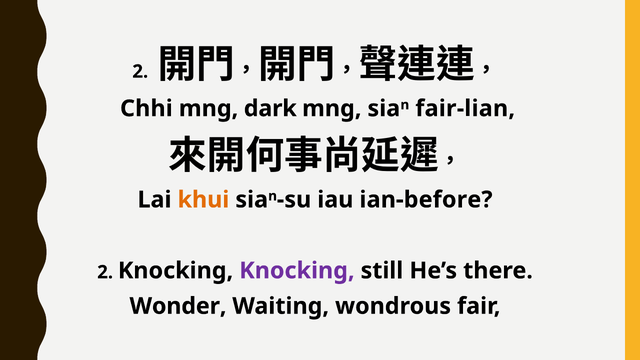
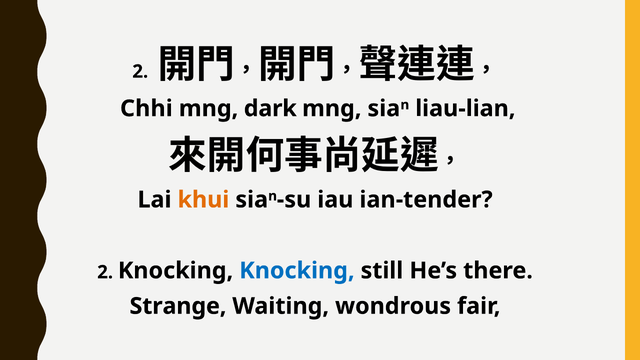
fair-lian: fair-lian -> liau-lian (465, 109)
ian-before: ian-before -> ian-tender (426, 200)
Knocking colour: purple -> blue (297, 271)
Wonder: Wonder -> Strange (178, 306)
